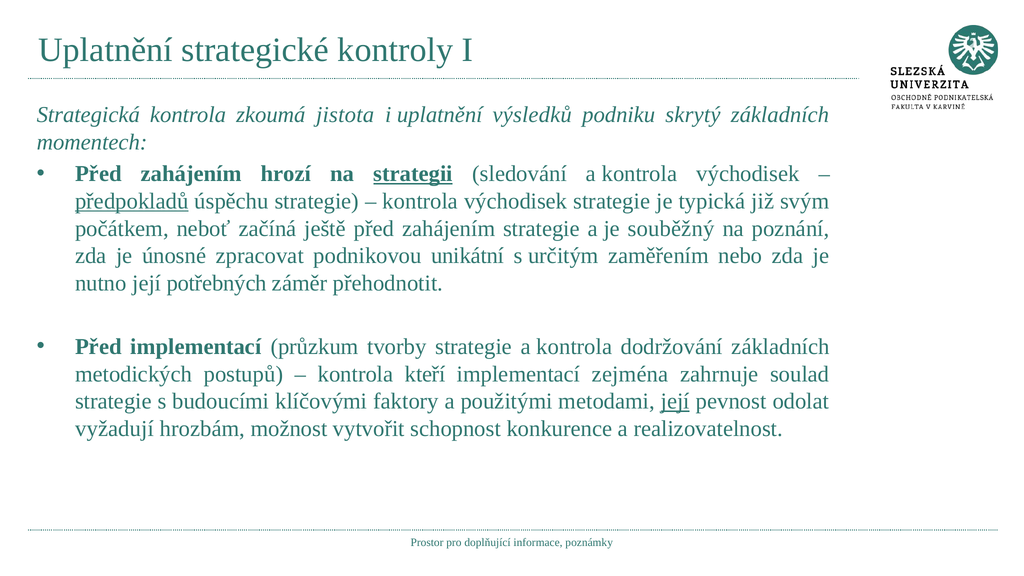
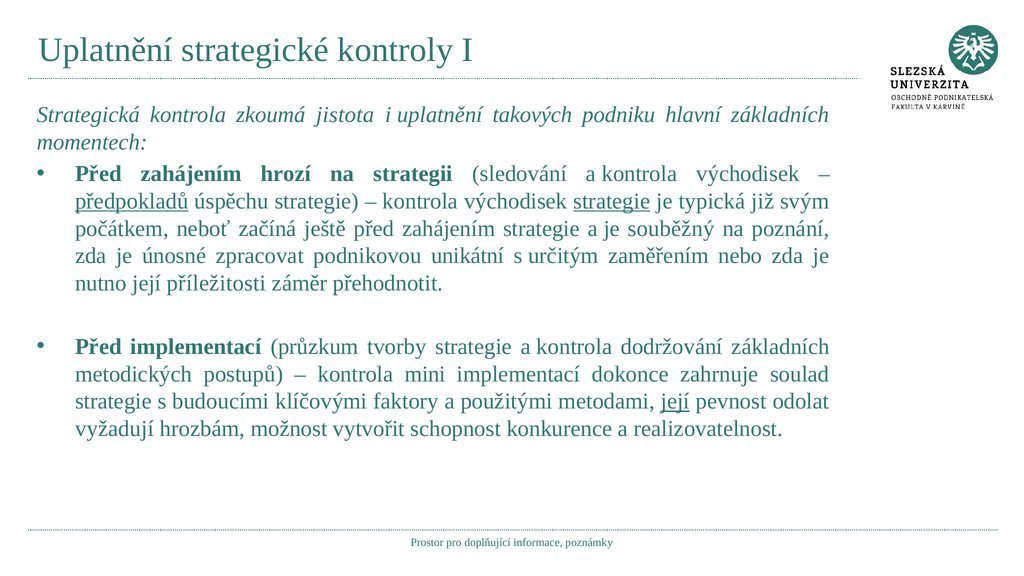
výsledků: výsledků -> takových (532, 115)
skrytý: skrytý -> hlavní (693, 115)
strategii underline: present -> none (413, 174)
strategie underline: none -> present (612, 201)
potřebných: potřebných -> příležitosti (216, 283)
kteří: kteří -> mini (425, 374)
zejména: zejména -> dokonce (630, 374)
